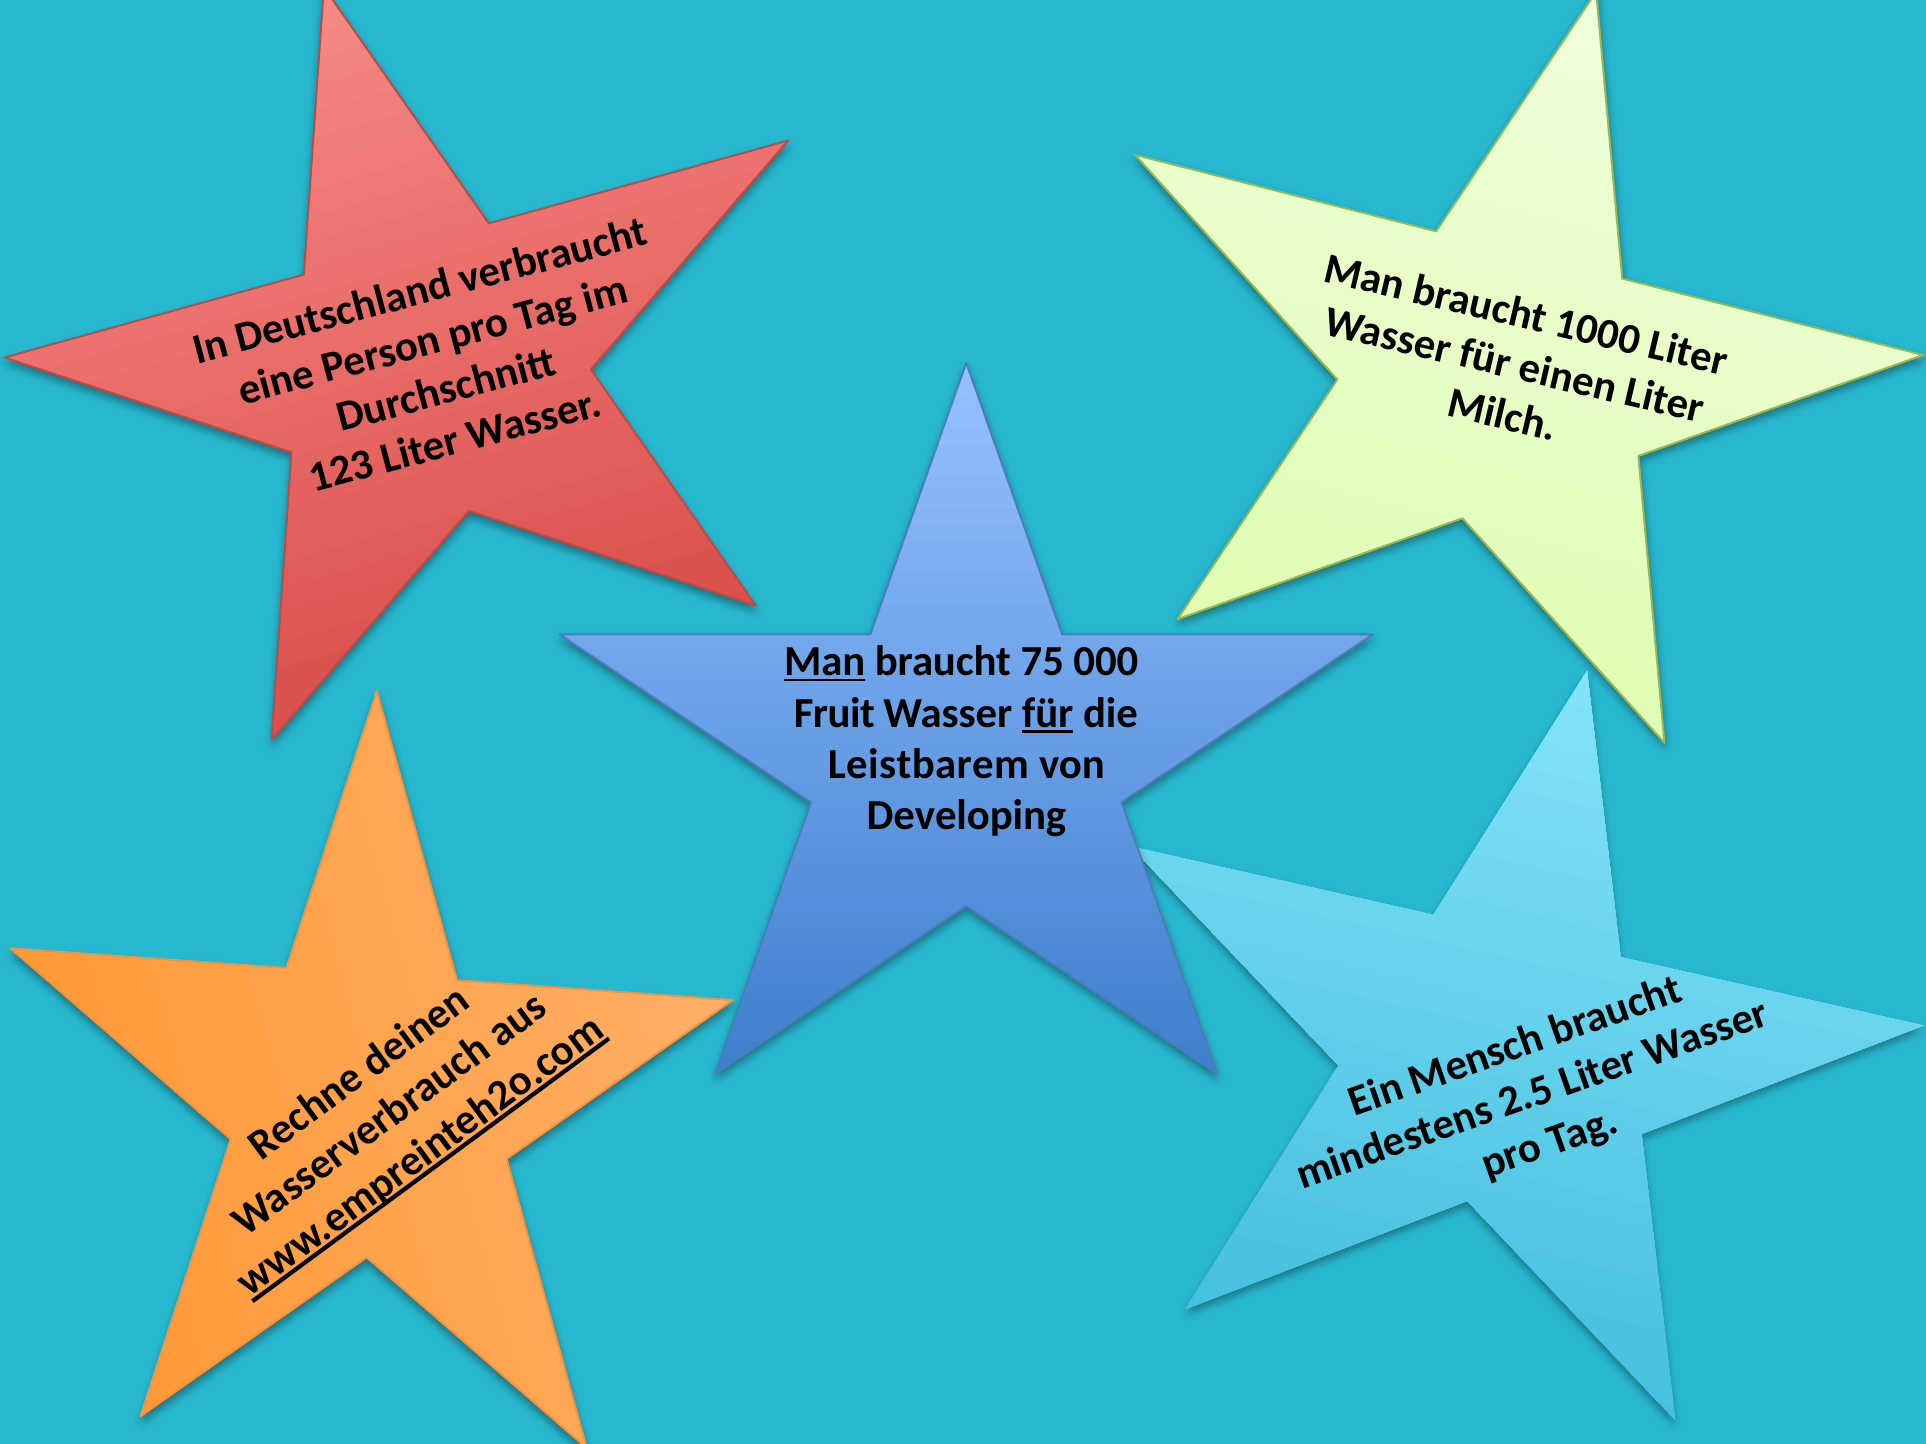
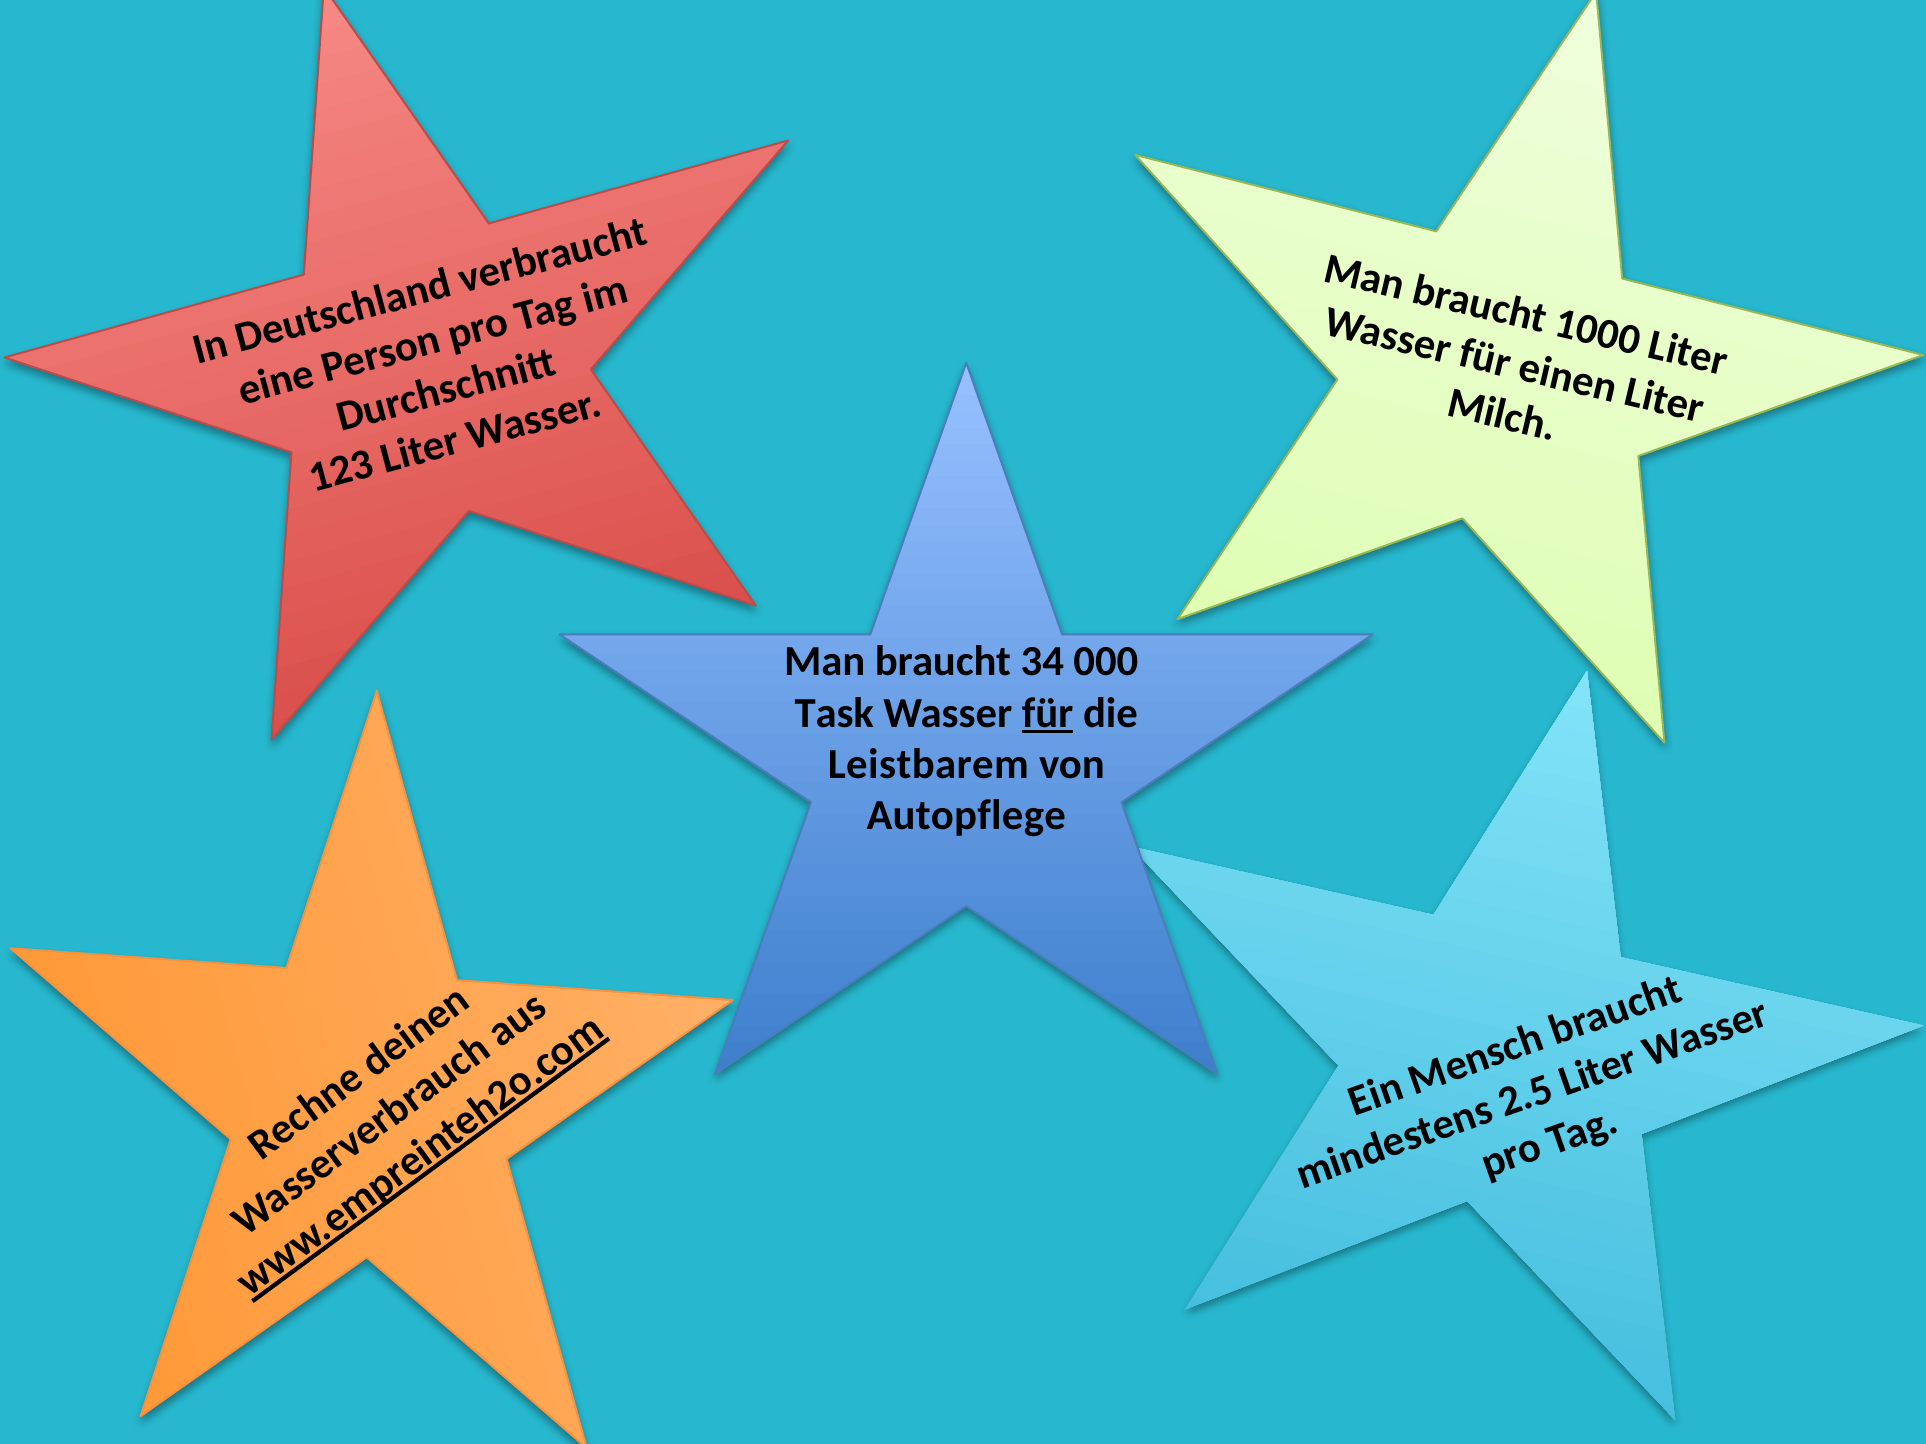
Man underline: present -> none (825, 662)
75: 75 -> 34 (1042, 662)
Fruit: Fruit -> Task (834, 713)
Developing: Developing -> Autopflege (966, 816)
